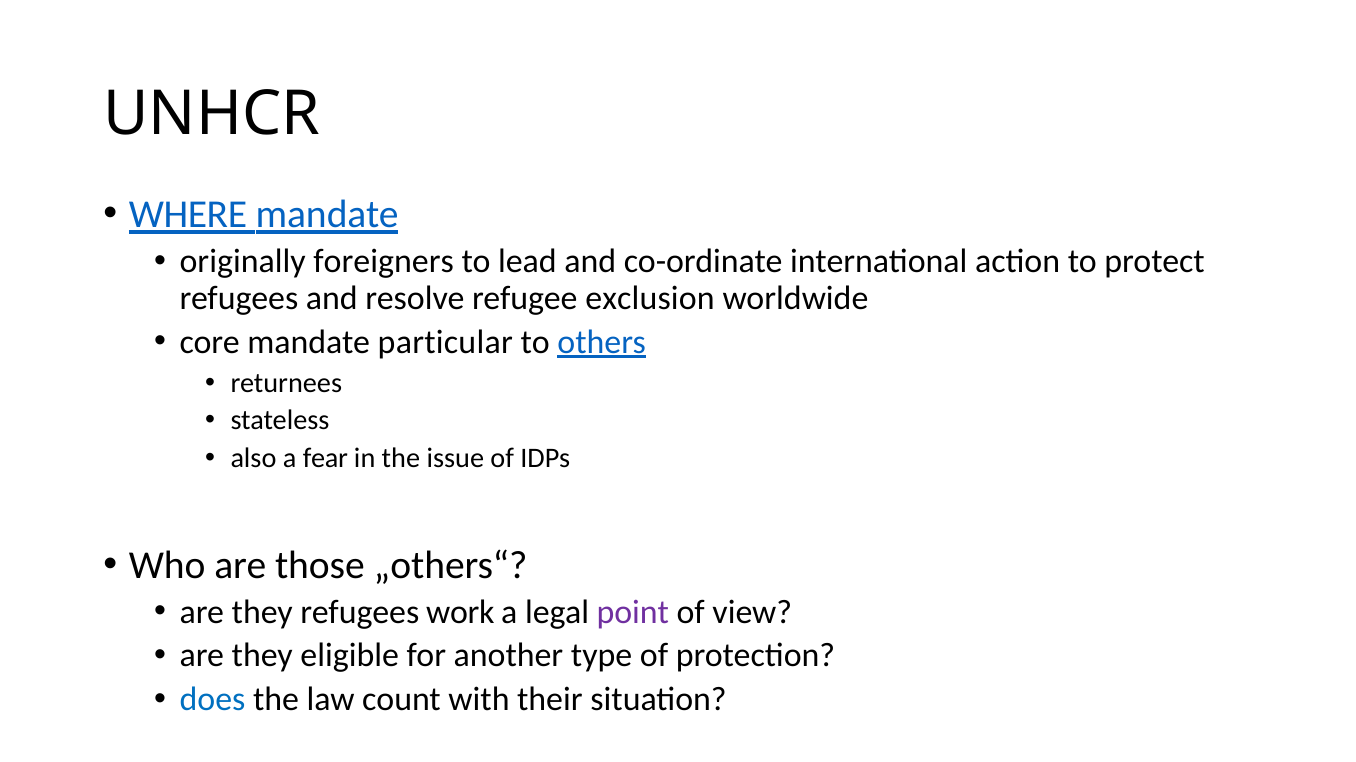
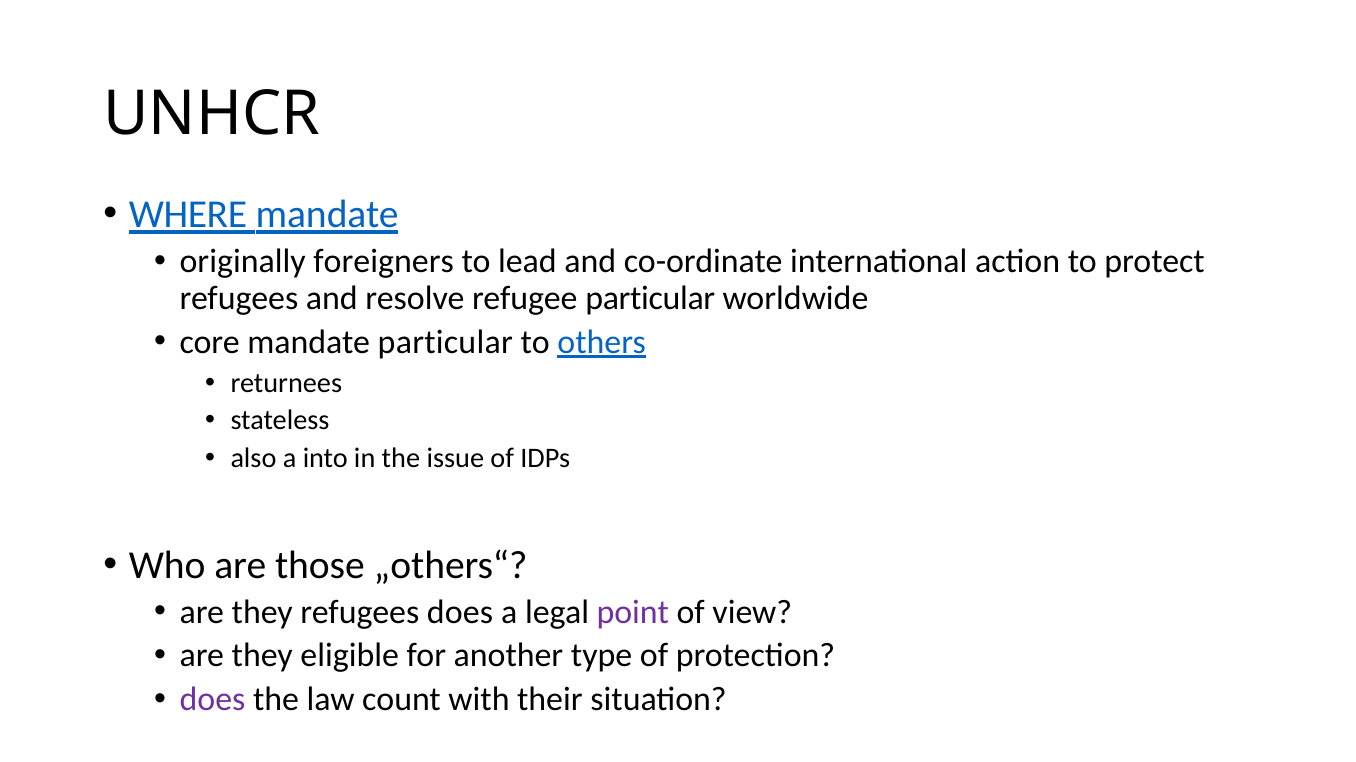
refugee exclusion: exclusion -> particular (650, 298)
fear: fear -> into (325, 458)
refugees work: work -> does (460, 613)
does colour: blue -> purple (213, 700)
